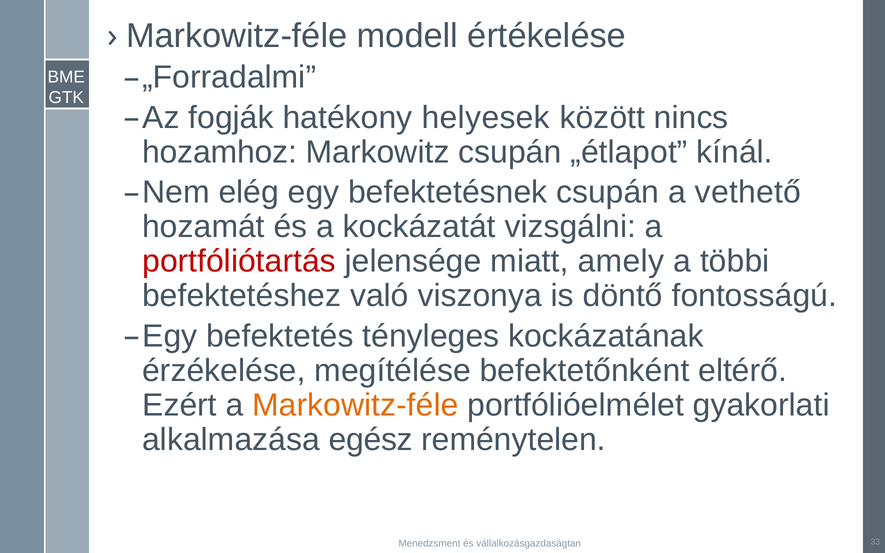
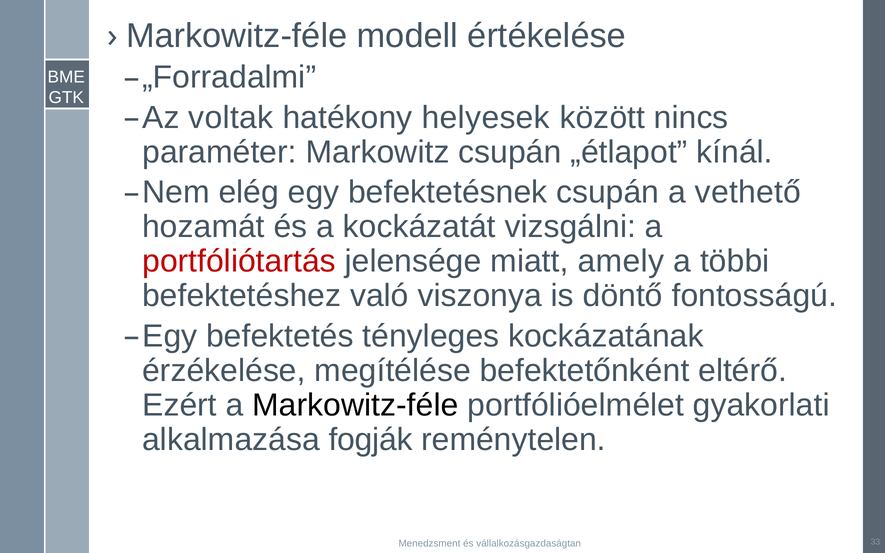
fogják: fogják -> voltak (231, 118)
hozamhoz: hozamhoz -> paraméter (220, 152)
Markowitz-féle colour: orange -> black (355, 405)
egész: egész -> fogják (371, 440)
